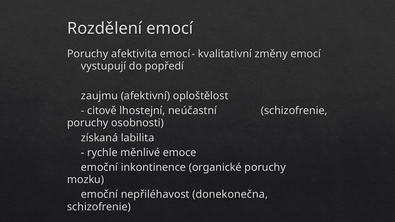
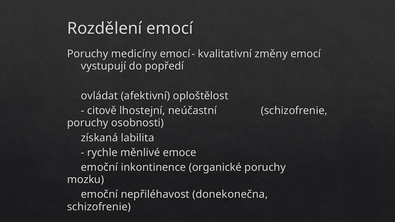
afektivita: afektivita -> medicíny (134, 54)
zaujmu: zaujmu -> ovládat (99, 96)
